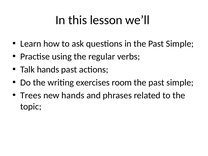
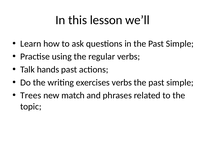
exercises room: room -> verbs (122, 82)
new hands: hands -> match (73, 95)
